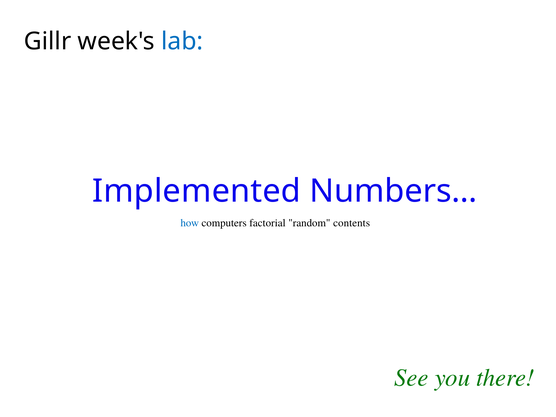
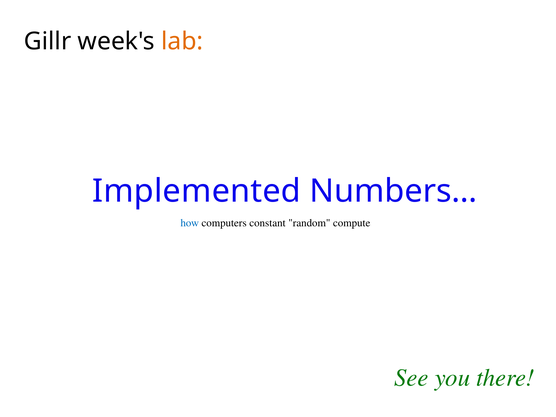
lab colour: blue -> orange (182, 41)
factorial: factorial -> constant (268, 223)
contents: contents -> compute (352, 223)
